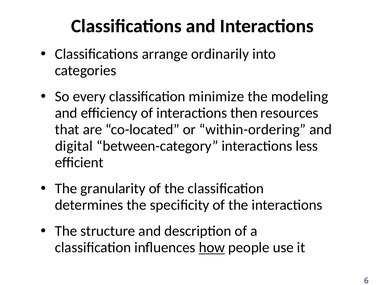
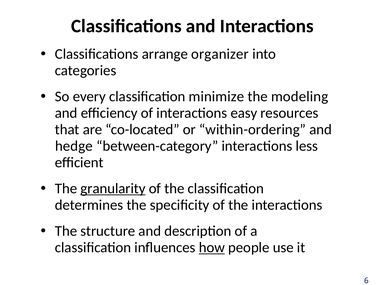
ordinarily: ordinarily -> organizer (220, 54)
then: then -> easy (244, 113)
digital: digital -> hedge (74, 146)
granularity underline: none -> present (113, 188)
